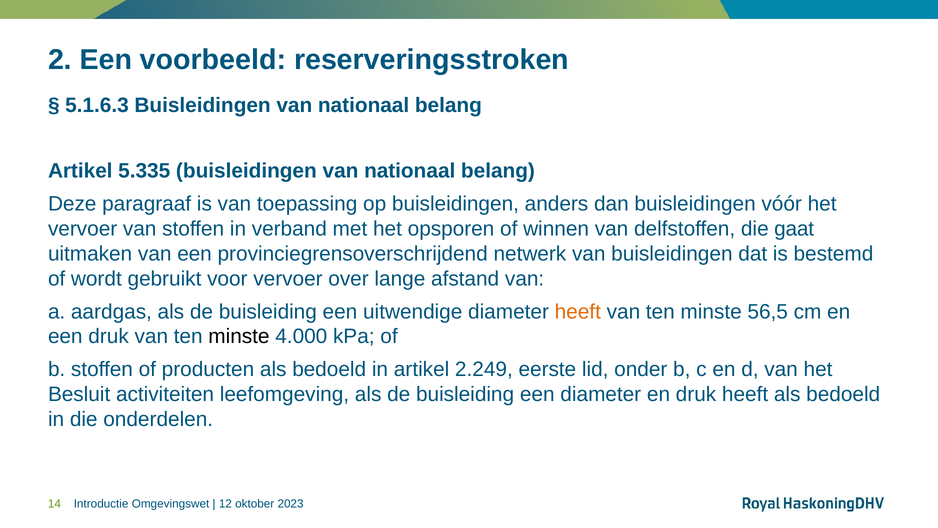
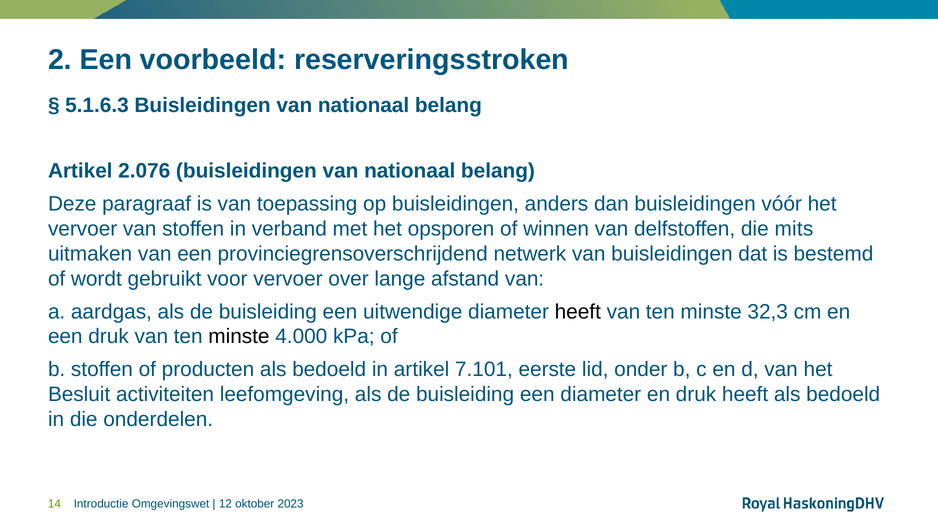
5.335: 5.335 -> 2.076 (144, 171)
gaat: gaat -> mits (794, 229)
heeft colour: orange -> black (578, 311)
56,5: 56,5 -> 32,3 (768, 311)
2.249: 2.249 -> 7.101 (484, 369)
